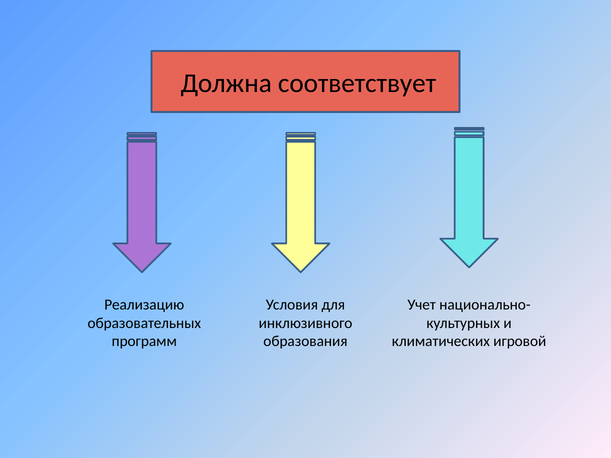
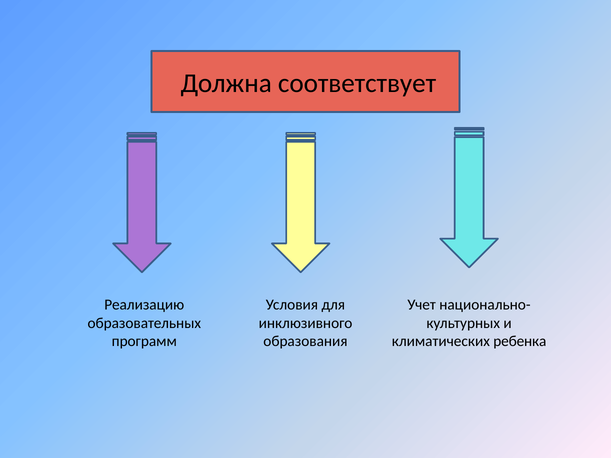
игровой: игровой -> ребенка (520, 342)
